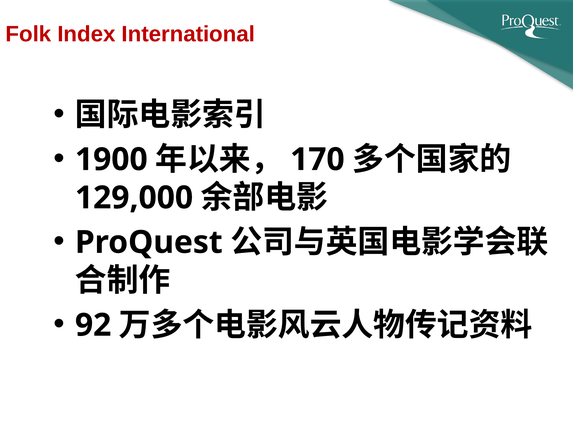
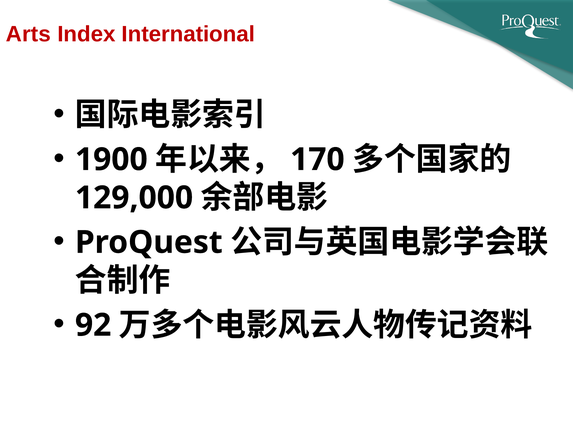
Folk: Folk -> Arts (28, 34)
